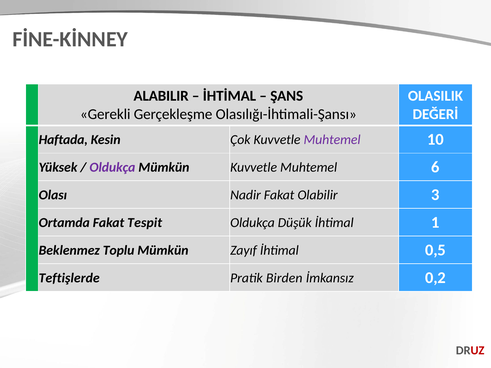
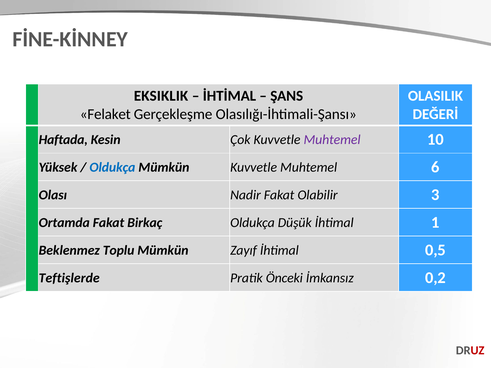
ALABILIR: ALABILIR -> EKSIKLIK (161, 96)
Gerekli: Gerekli -> Felaket (105, 114)
Oldukça colour: purple -> blue (112, 167)
Tespit: Tespit -> Birkaç (145, 223)
Birden: Birden -> Önceki (284, 278)
